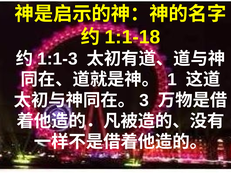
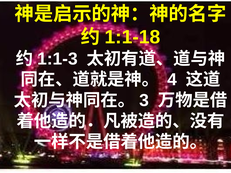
1: 1 -> 4 (172, 80)
